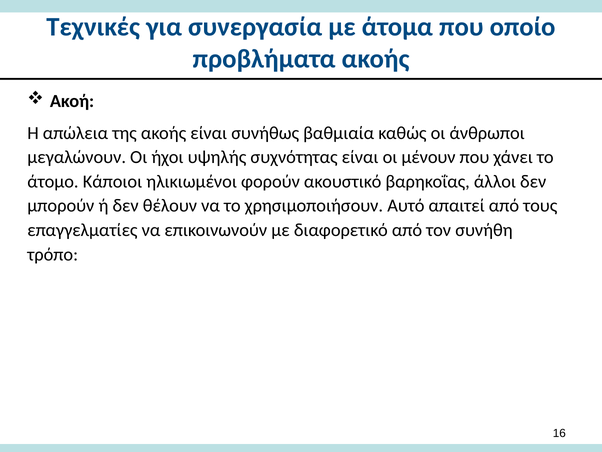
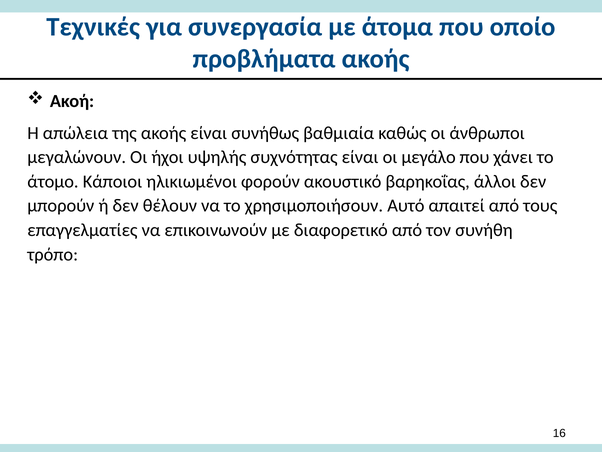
μένουν: μένουν -> μεγάλο (429, 157)
